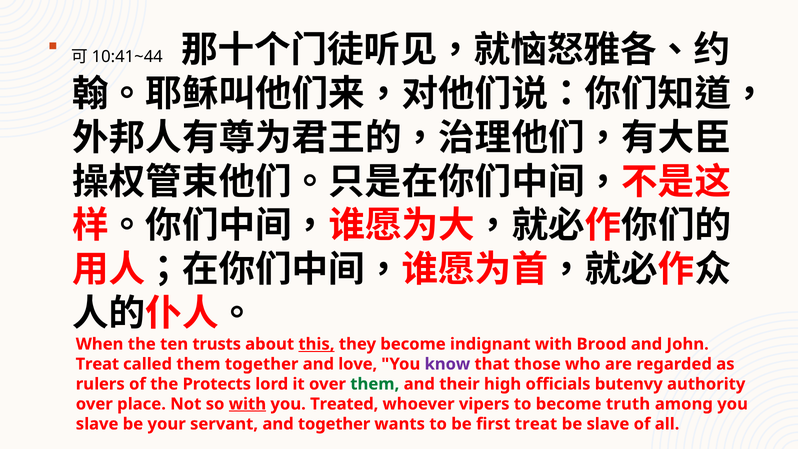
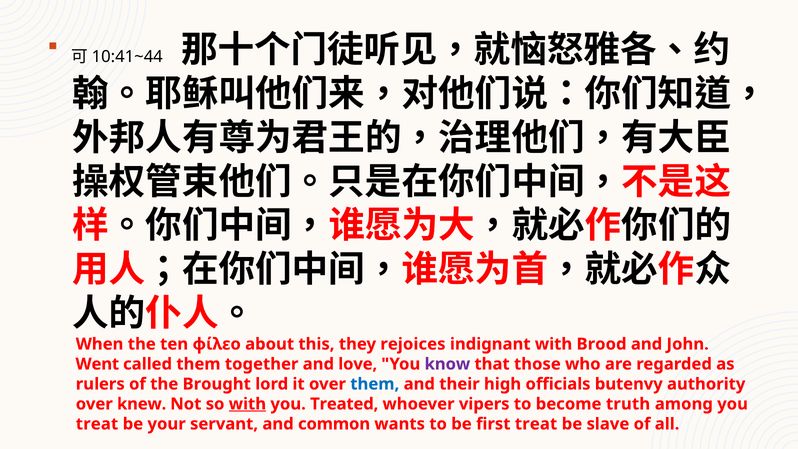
trusts: trusts -> φίλεο (217, 344)
this underline: present -> none (316, 344)
they become: become -> rejoices (413, 344)
Treat: Treat -> Went (97, 364)
Protects: Protects -> Brought (217, 384)
them colour: green -> blue (375, 384)
place: place -> knew (142, 404)
slave: slave -> treat (97, 424)
and together: together -> common (334, 424)
